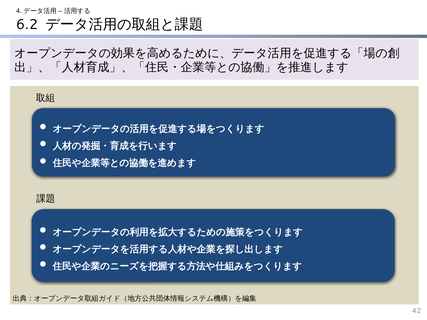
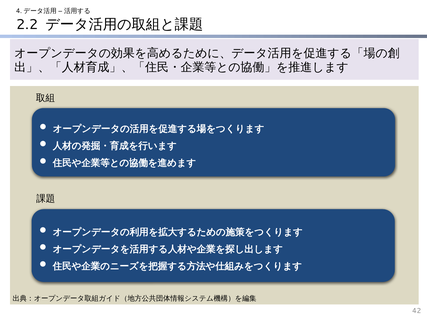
6.2: 6.2 -> 2.2 (27, 24)
